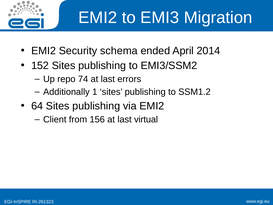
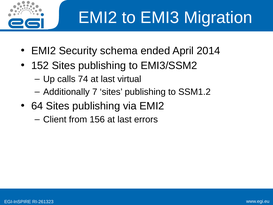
repo: repo -> calls (66, 79)
errors: errors -> virtual (129, 79)
1: 1 -> 7 (95, 92)
virtual: virtual -> errors (146, 119)
